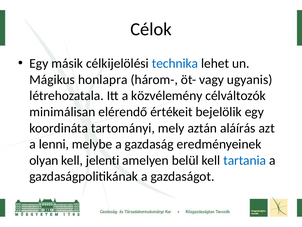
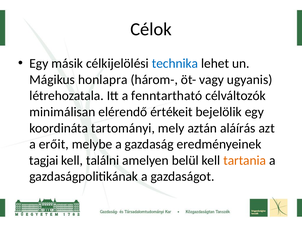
közvélemény: közvélemény -> fenntartható (167, 96)
lenni: lenni -> erőit (54, 144)
olyan: olyan -> tagjai (44, 160)
jelenti: jelenti -> találni (103, 160)
tartania colour: blue -> orange (245, 160)
